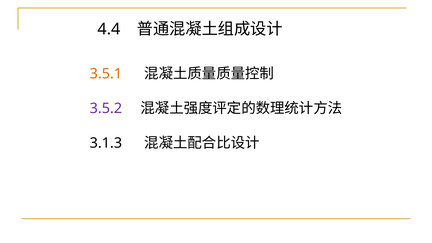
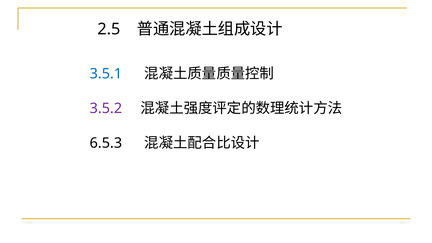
4.4: 4.4 -> 2.5 (109, 29)
3.5.1 colour: orange -> blue (106, 74)
3.1.3: 3.1.3 -> 6.5.3 (106, 143)
